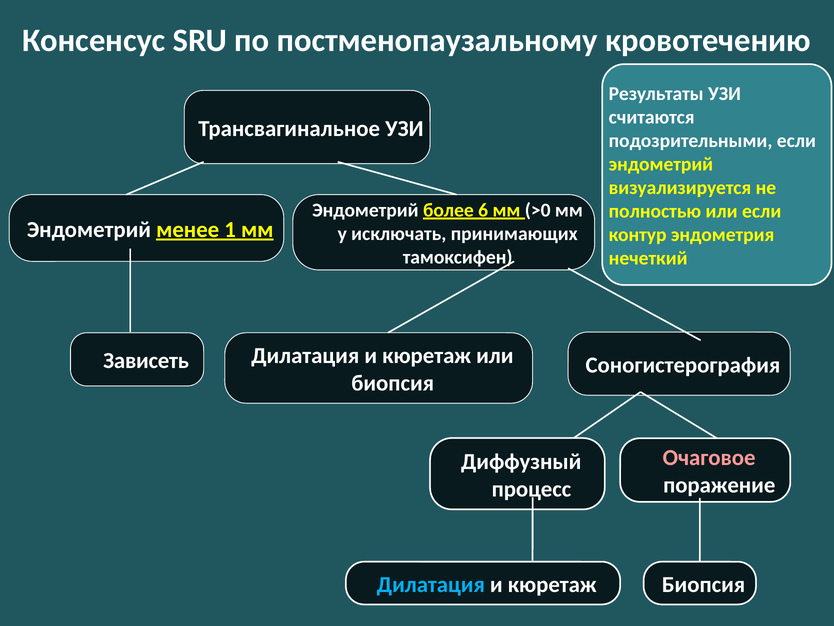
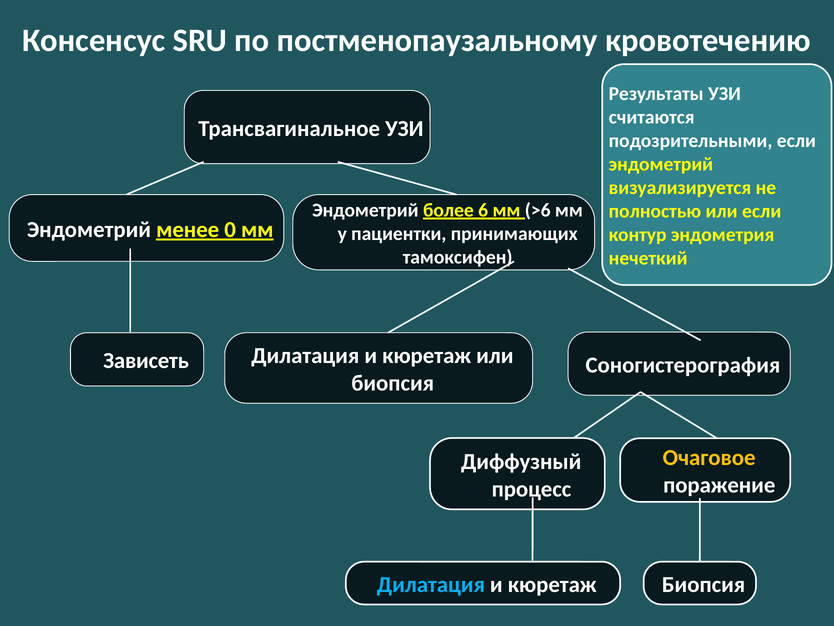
>0: >0 -> >6 (538, 210)
1: 1 -> 0 (230, 229)
исключать: исключать -> пациентки (399, 233)
Очаговое colour: pink -> yellow (709, 458)
